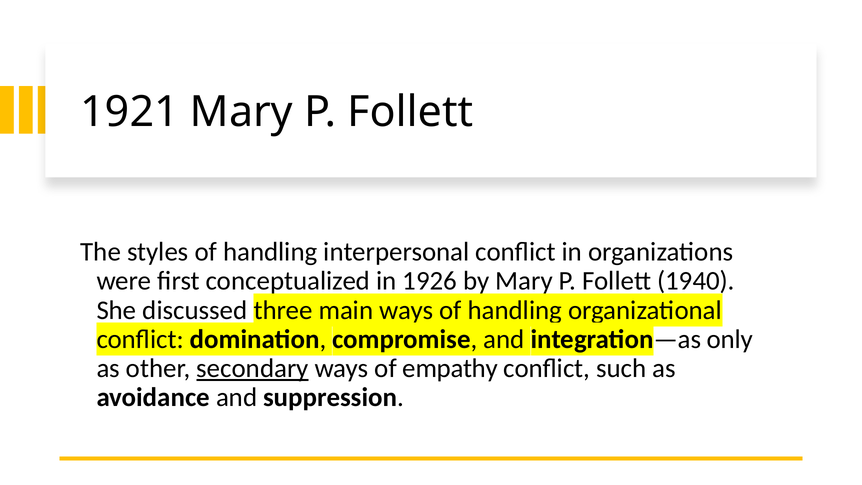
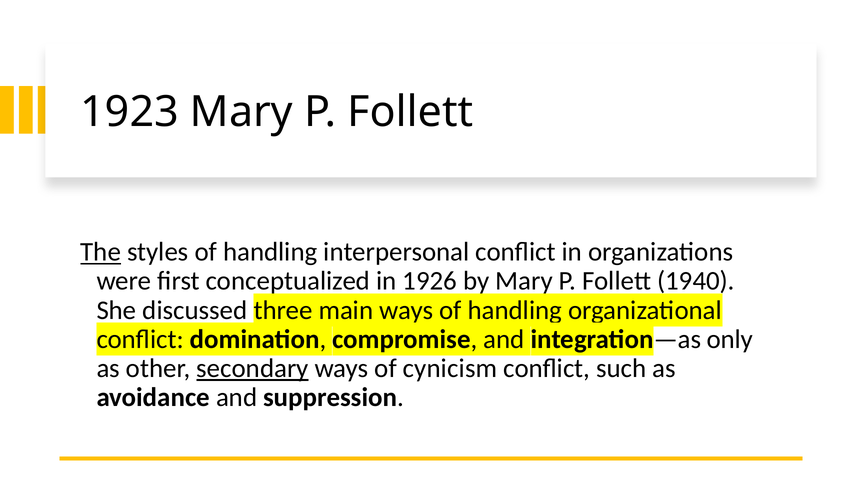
1921: 1921 -> 1923 (130, 112)
The underline: none -> present (101, 252)
empathy: empathy -> cynicism (450, 368)
